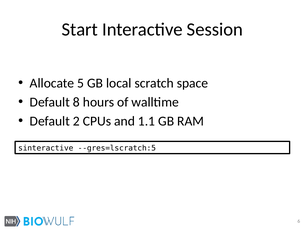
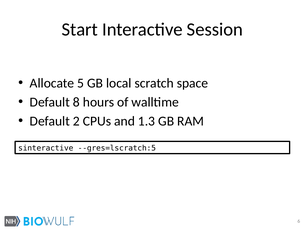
1.1: 1.1 -> 1.3 (147, 121)
